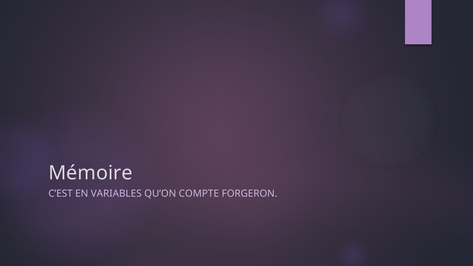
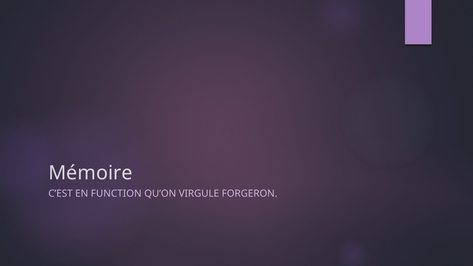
VARIABLES: VARIABLES -> FUNCTION (116, 194)
COMPTE: COMPTE -> VIRGULE (199, 194)
